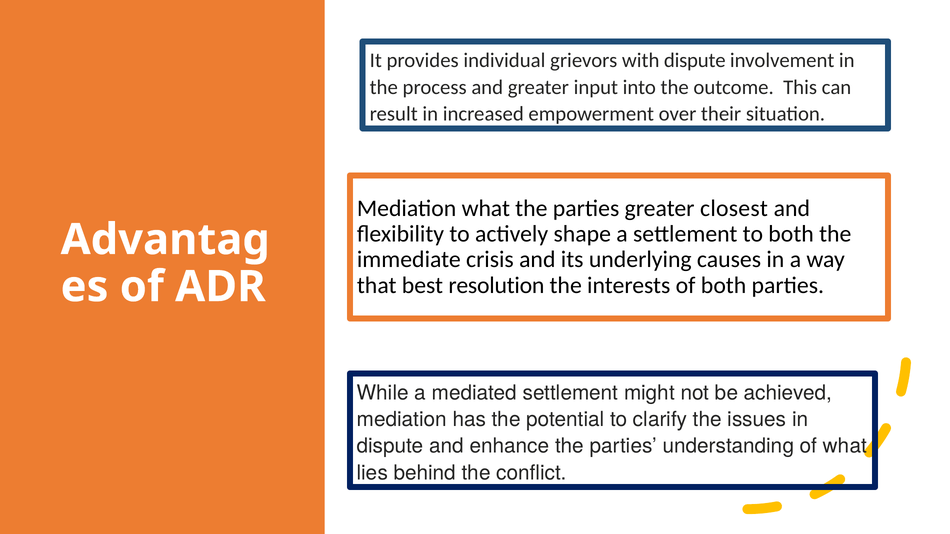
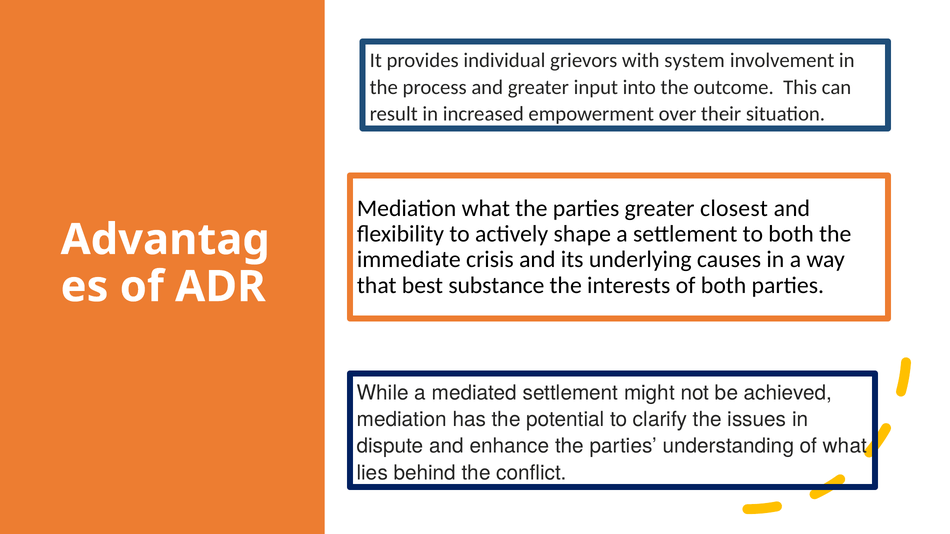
with dispute: dispute -> system (695, 61)
resolution: resolution -> substance (496, 285)
